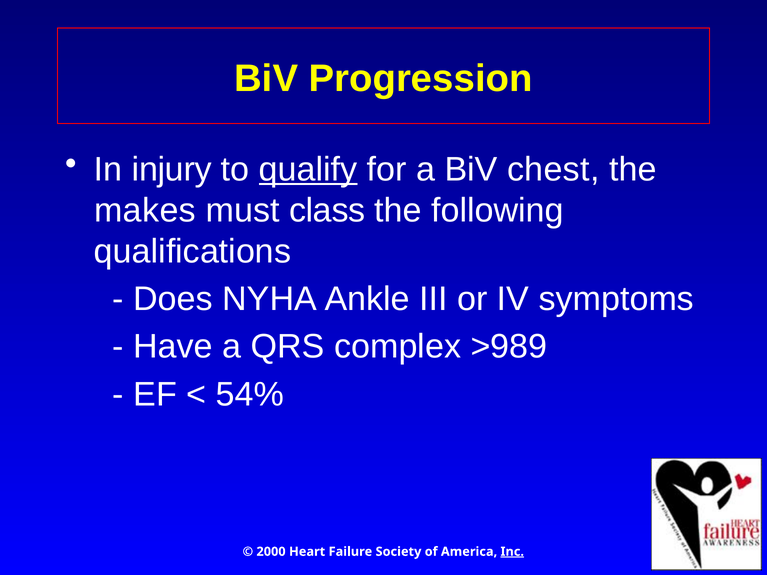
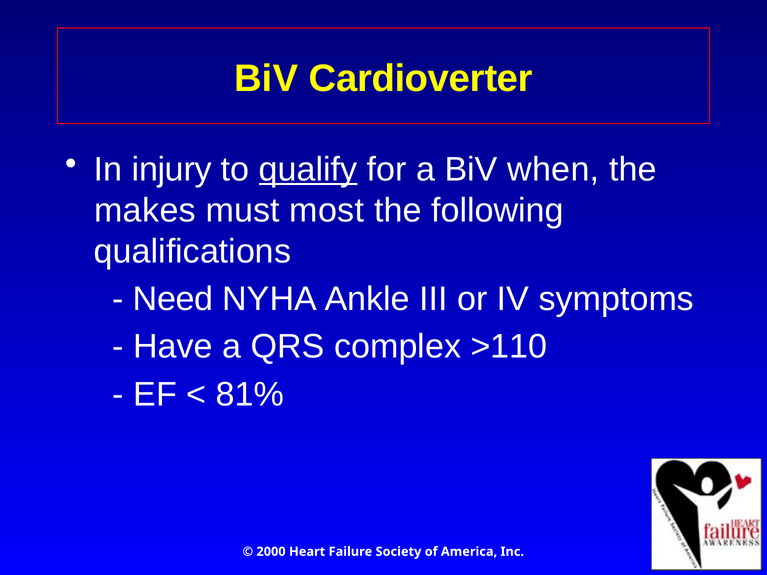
Progression: Progression -> Cardioverter (421, 78)
chest: chest -> when (553, 170)
class: class -> most (327, 210)
Does: Does -> Need (173, 299)
>989: >989 -> >110 (509, 347)
54%: 54% -> 81% (250, 395)
Inc underline: present -> none (512, 552)
